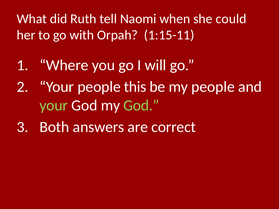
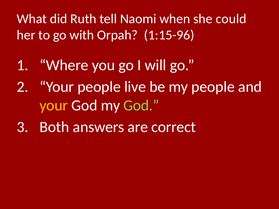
1:15-11: 1:15-11 -> 1:15-96 (169, 35)
this: this -> live (135, 87)
your colour: light green -> yellow (54, 106)
